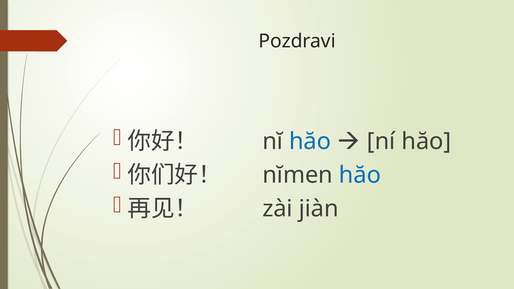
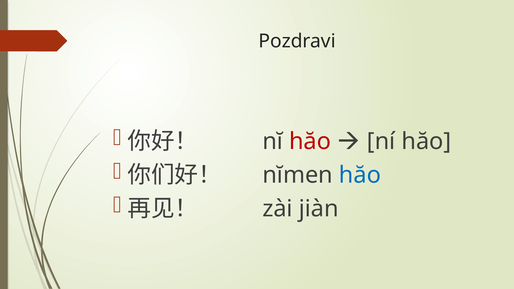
hăo colour: blue -> red (310, 141)
